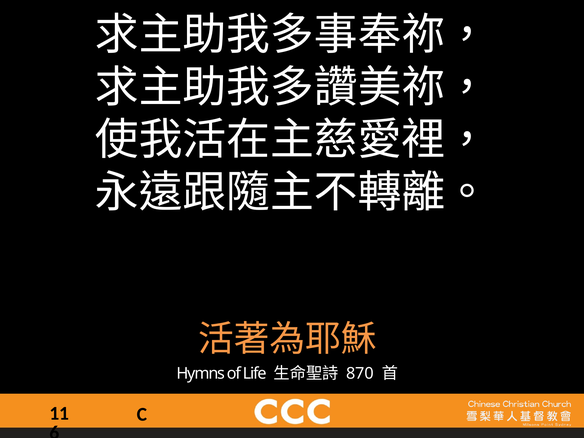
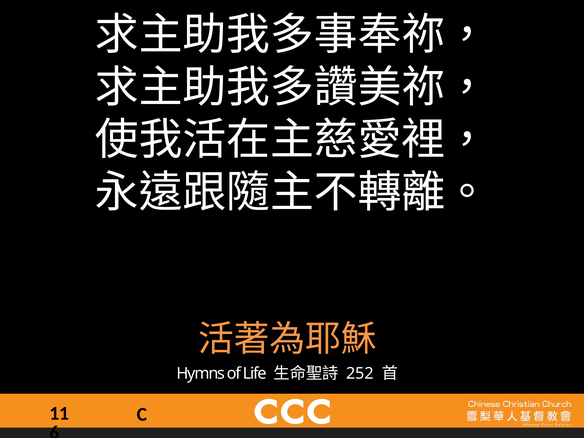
870: 870 -> 252 (360, 373)
